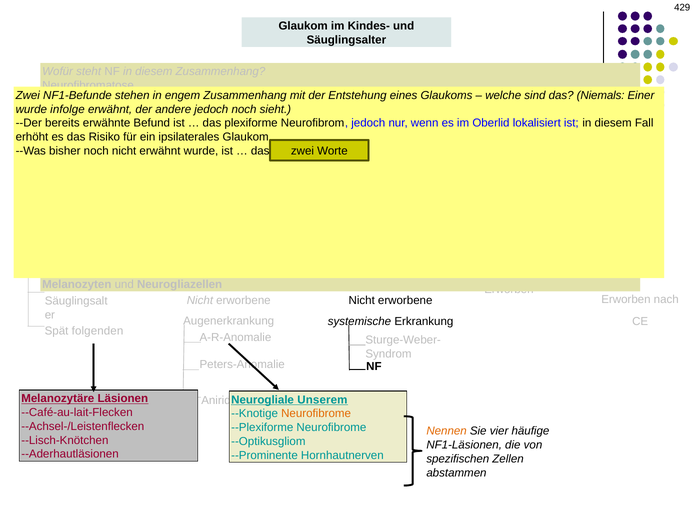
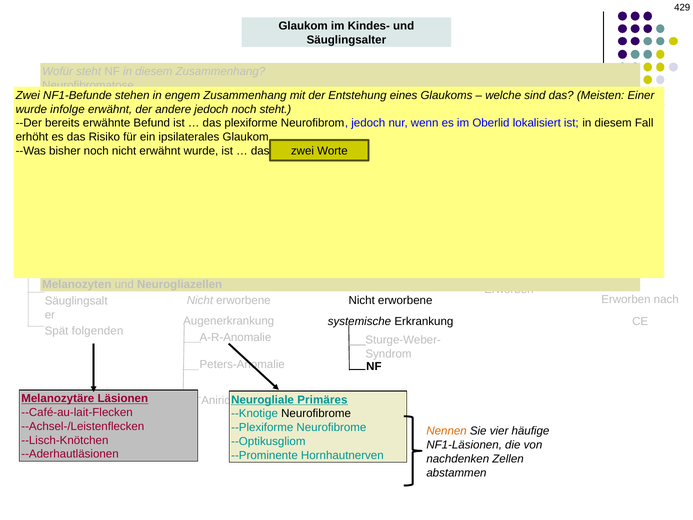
das Niemals: Niemals -> Meisten (601, 95)
noch sieht: sieht -> steht (275, 109)
Unserem: Unserem -> Primäres (322, 400)
Neurofibrome colour: orange -> black (316, 413)
spezifischen: spezifischen -> nachdenken (458, 459)
